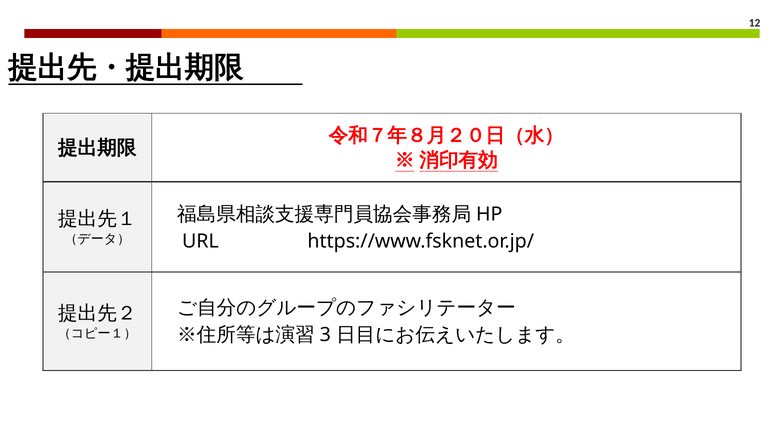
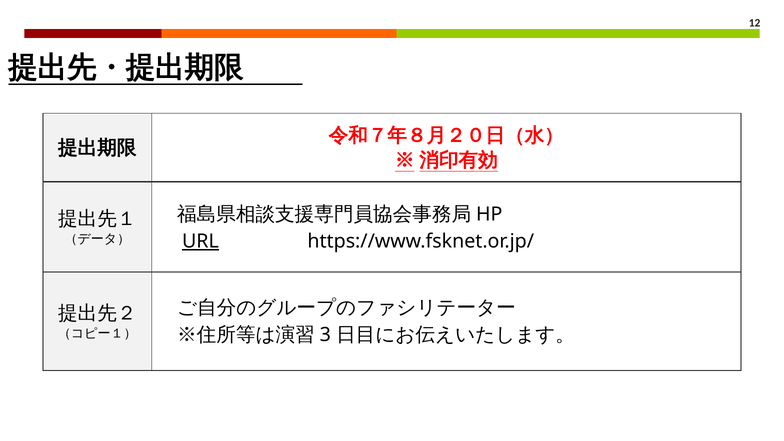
URL underline: none -> present (200, 241)
